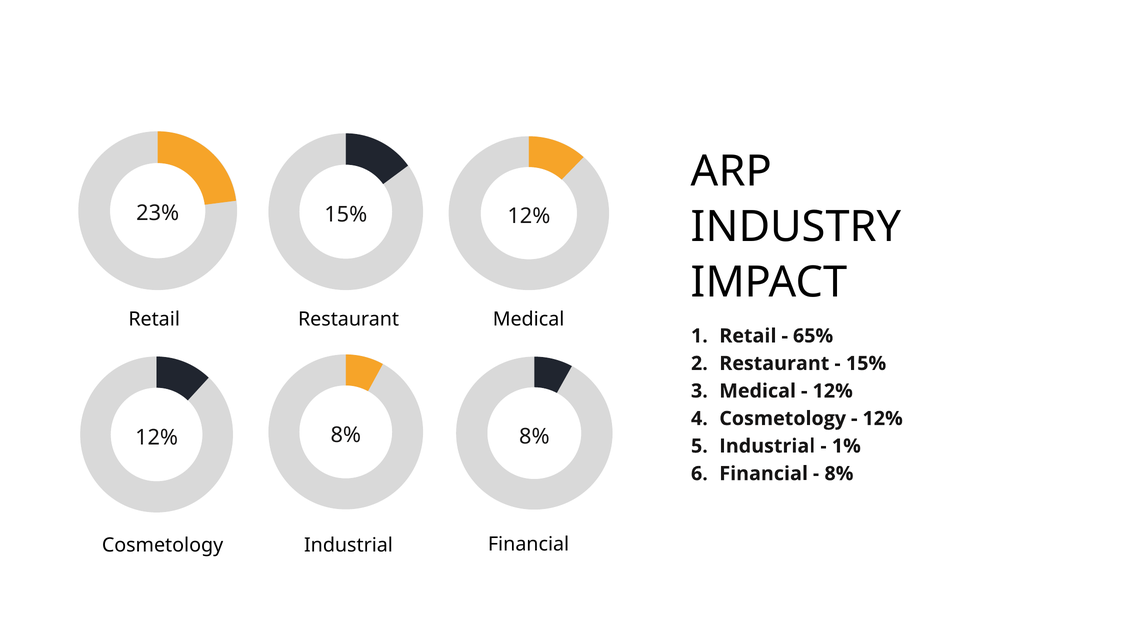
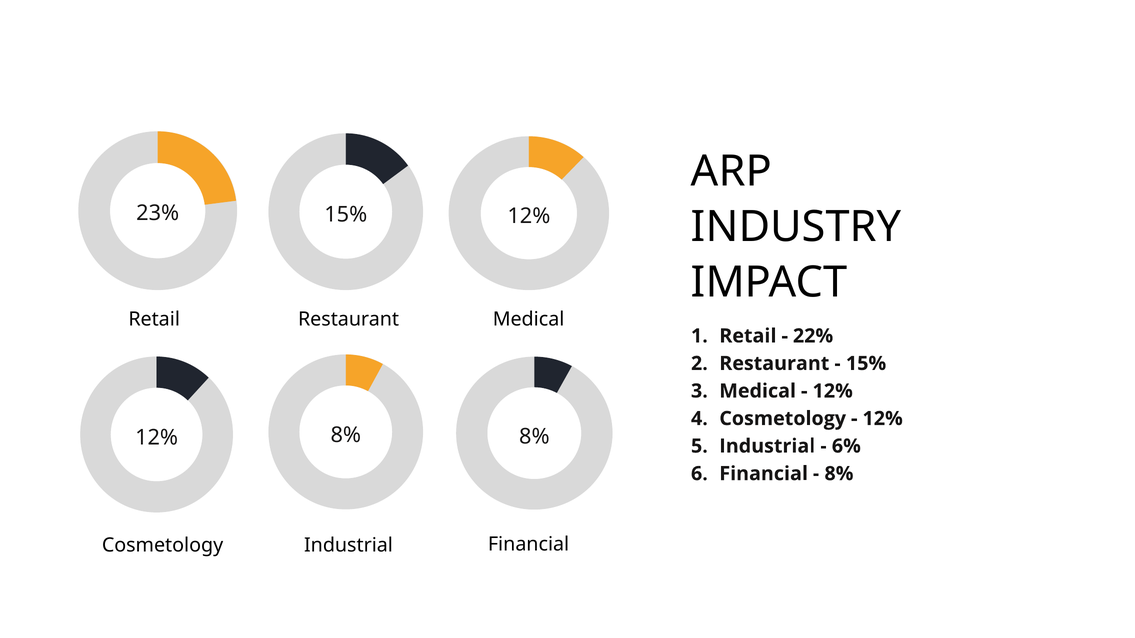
65%: 65% -> 22% (813, 336)
1%: 1% -> 6% (846, 446)
